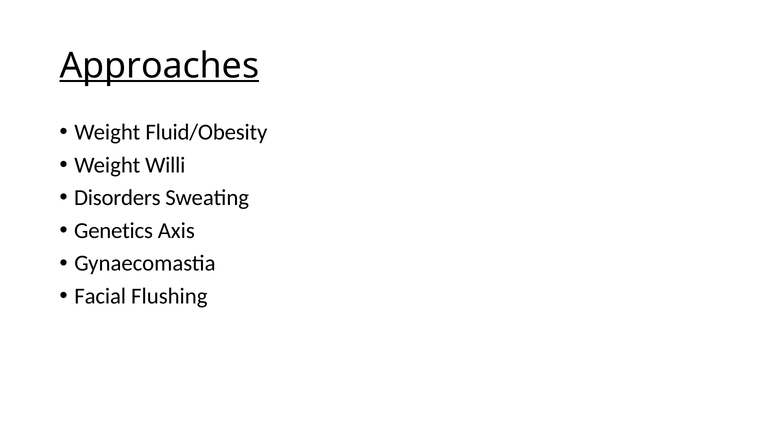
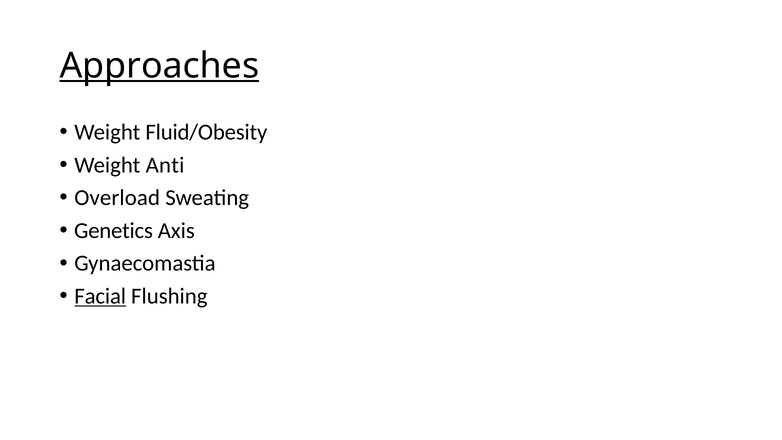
Willi: Willi -> Anti (165, 165)
Disorders: Disorders -> Overload (117, 198)
Facial underline: none -> present (100, 296)
